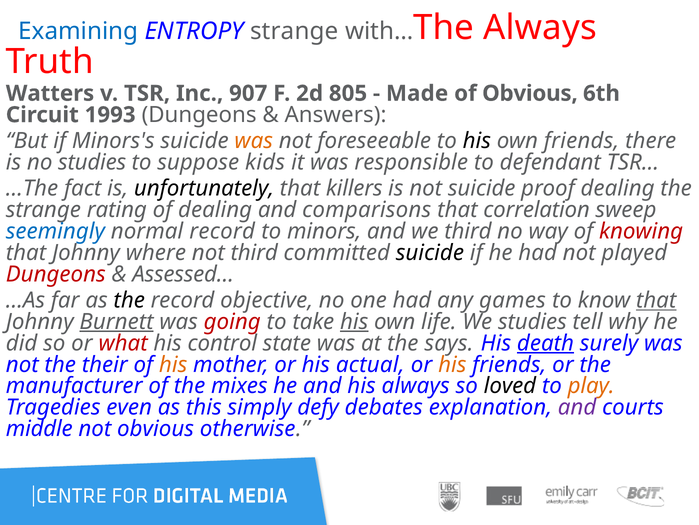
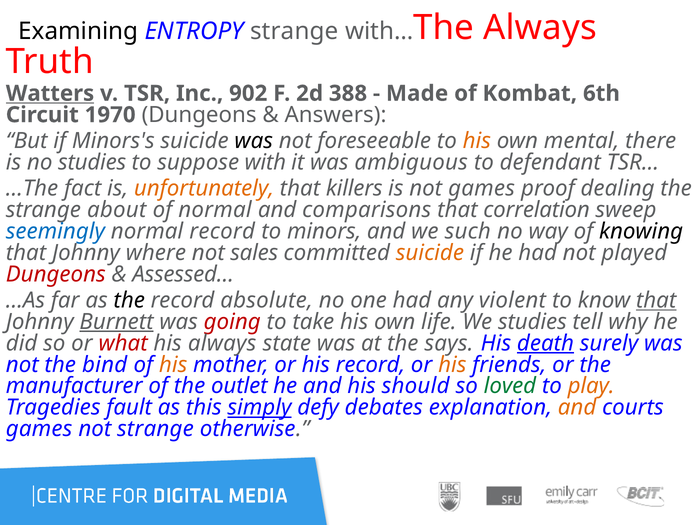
Examining colour: blue -> black (78, 31)
Watters underline: none -> present (50, 93)
907: 907 -> 902 (248, 93)
805: 805 -> 388 (348, 93)
of Obvious: Obvious -> Kombat (530, 93)
1993: 1993 -> 1970 (110, 115)
was colour: orange -> black (254, 141)
his colour: black -> orange (477, 141)
own friends: friends -> mental (582, 141)
kids: kids -> with (265, 162)
responsible: responsible -> ambiguous (411, 162)
unfortunately colour: black -> orange (204, 188)
not suicide: suicide -> games (482, 188)
rating: rating -> about (117, 210)
of dealing: dealing -> normal (215, 210)
we third: third -> such (468, 231)
knowing colour: red -> black (641, 231)
not third: third -> sales (254, 252)
suicide colour: black -> orange (430, 252)
objective: objective -> absolute (267, 300)
games: games -> violent (512, 300)
his underline: present -> none (354, 321)
his control: control -> always (222, 343)
their: their -> bind (105, 364)
his actual: actual -> record (370, 364)
mixes: mixes -> outlet (239, 386)
his always: always -> should (416, 386)
loved colour: black -> green (510, 386)
even: even -> fault (129, 407)
simply underline: none -> present (259, 407)
and colour: purple -> orange (577, 407)
middle: middle -> games (39, 428)
not obvious: obvious -> strange (155, 428)
